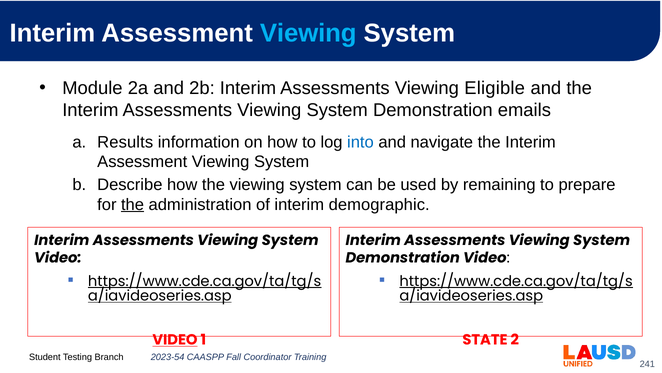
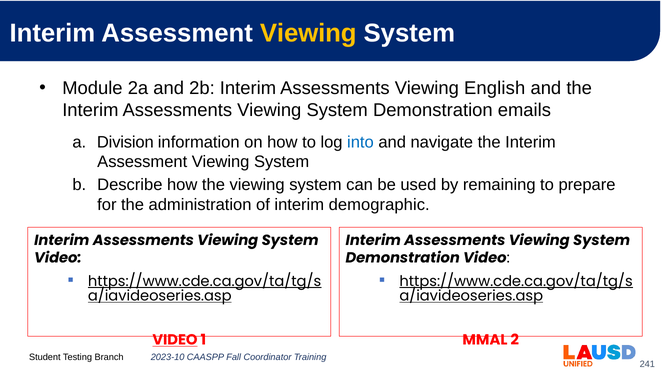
Viewing colour: light blue -> yellow (308, 33)
Eligible: Eligible -> English (495, 88)
Results: Results -> Division (125, 142)
the underline: present -> none (133, 204)
STATE: STATE -> MMAL (485, 339)
2023-54: 2023-54 -> 2023-10 (168, 357)
